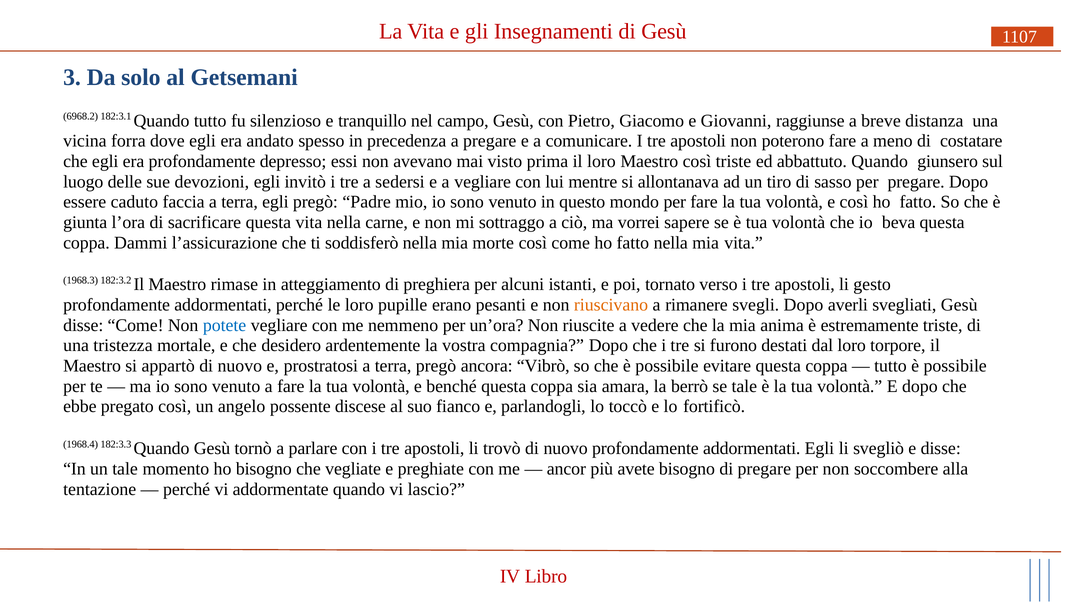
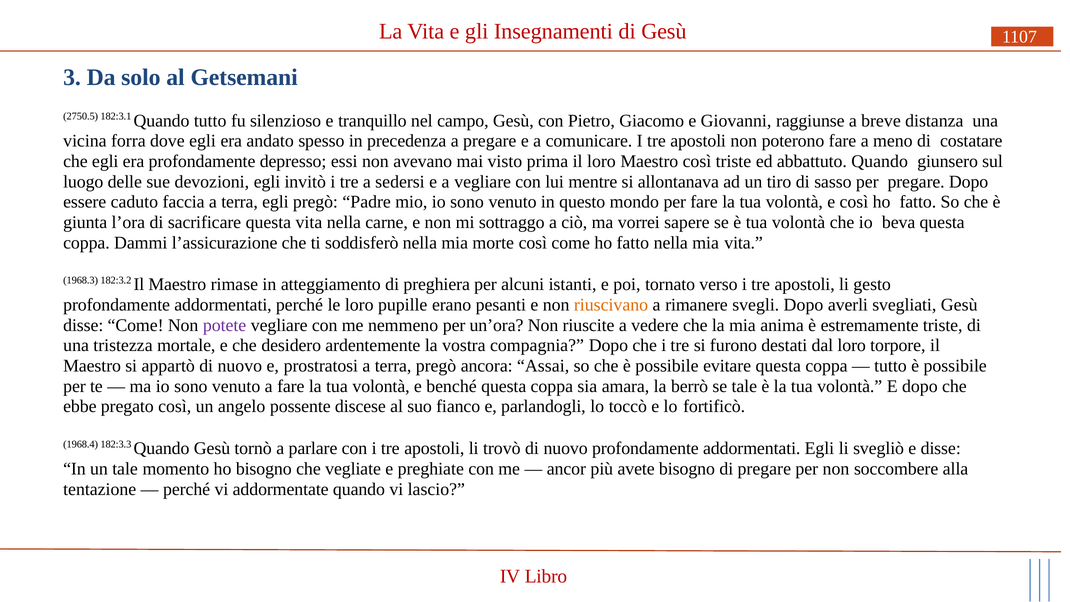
6968.2: 6968.2 -> 2750.5 (81, 117)
potete colour: blue -> purple (225, 326)
Vibrò: Vibrò -> Assai (543, 366)
